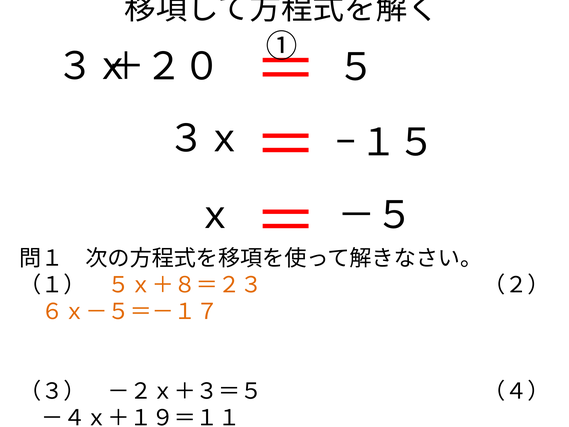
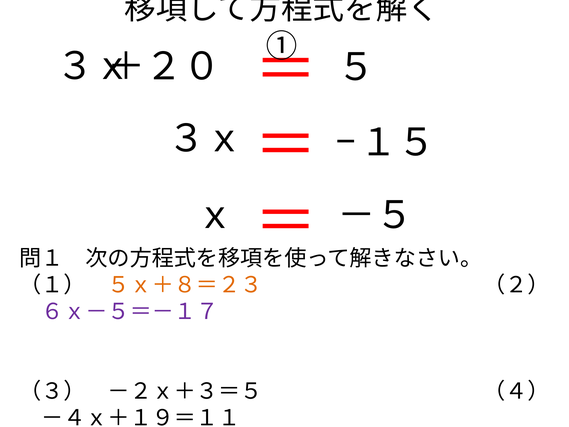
６ｘ－５＝－１７ colour: orange -> purple (130, 312)
